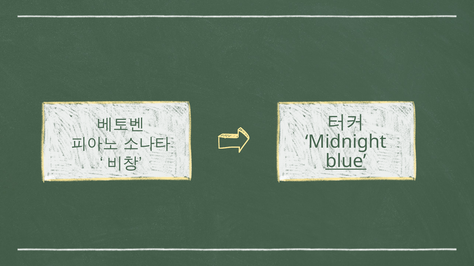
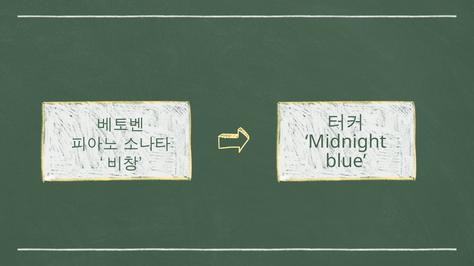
blue underline: present -> none (346, 162)
